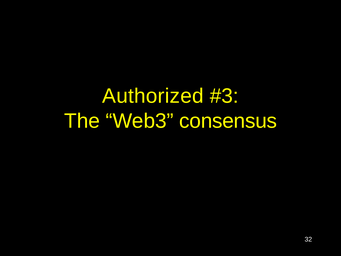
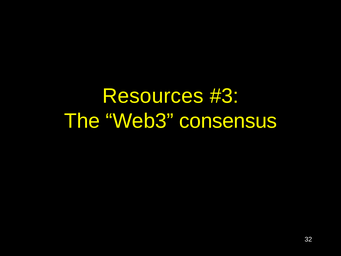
Authorized: Authorized -> Resources (153, 96)
